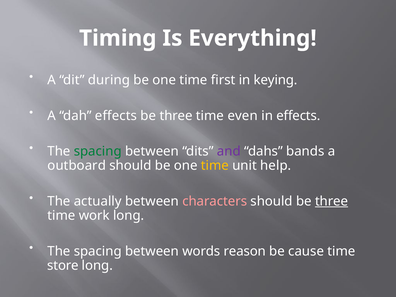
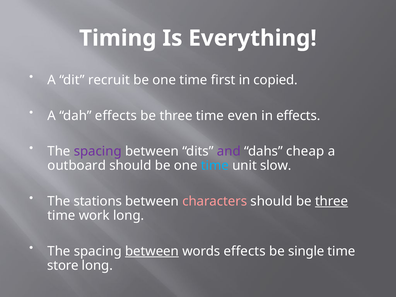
during: during -> recruit (109, 80)
keying: keying -> copied (276, 80)
spacing colour: green -> purple (98, 151)
bands: bands -> cheap (305, 151)
time colour: yellow -> light blue (215, 166)
help: help -> slow (276, 166)
actually: actually -> stations (98, 201)
between underline: none -> present (152, 251)
words reason: reason -> effects (245, 251)
cause: cause -> single (306, 251)
